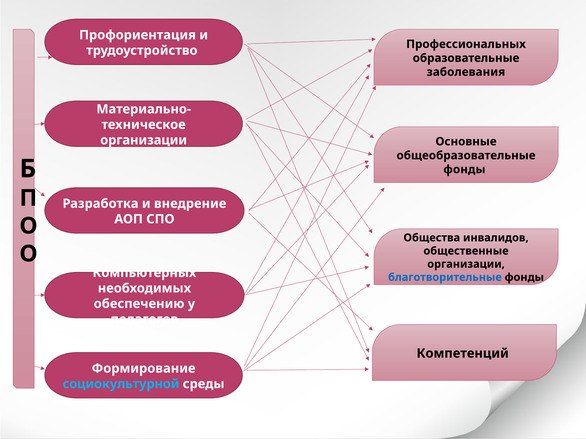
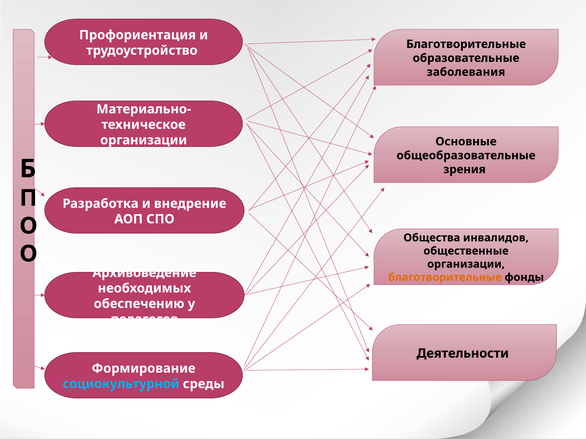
Профессиональных: Профессиональных -> Благотворительные (466, 44)
фонды: фонды -> зрения (465, 170)
Компьютерных: Компьютерных -> Архивоведение (144, 273)
благотворительные colour: blue -> orange (445, 278)
Компетенций: Компетенций -> Деятельности (463, 354)
